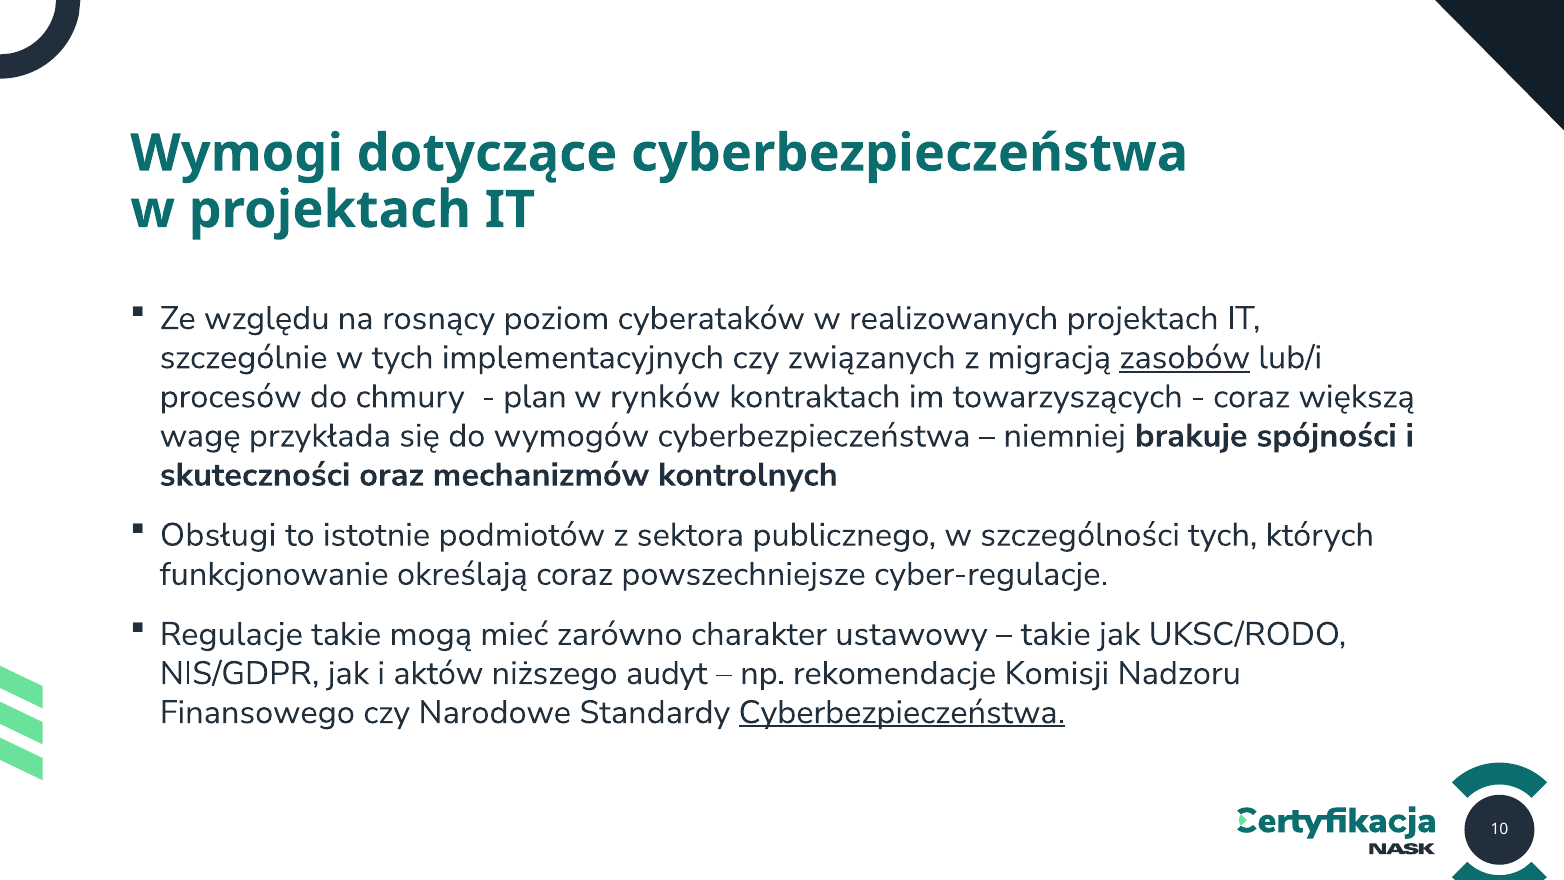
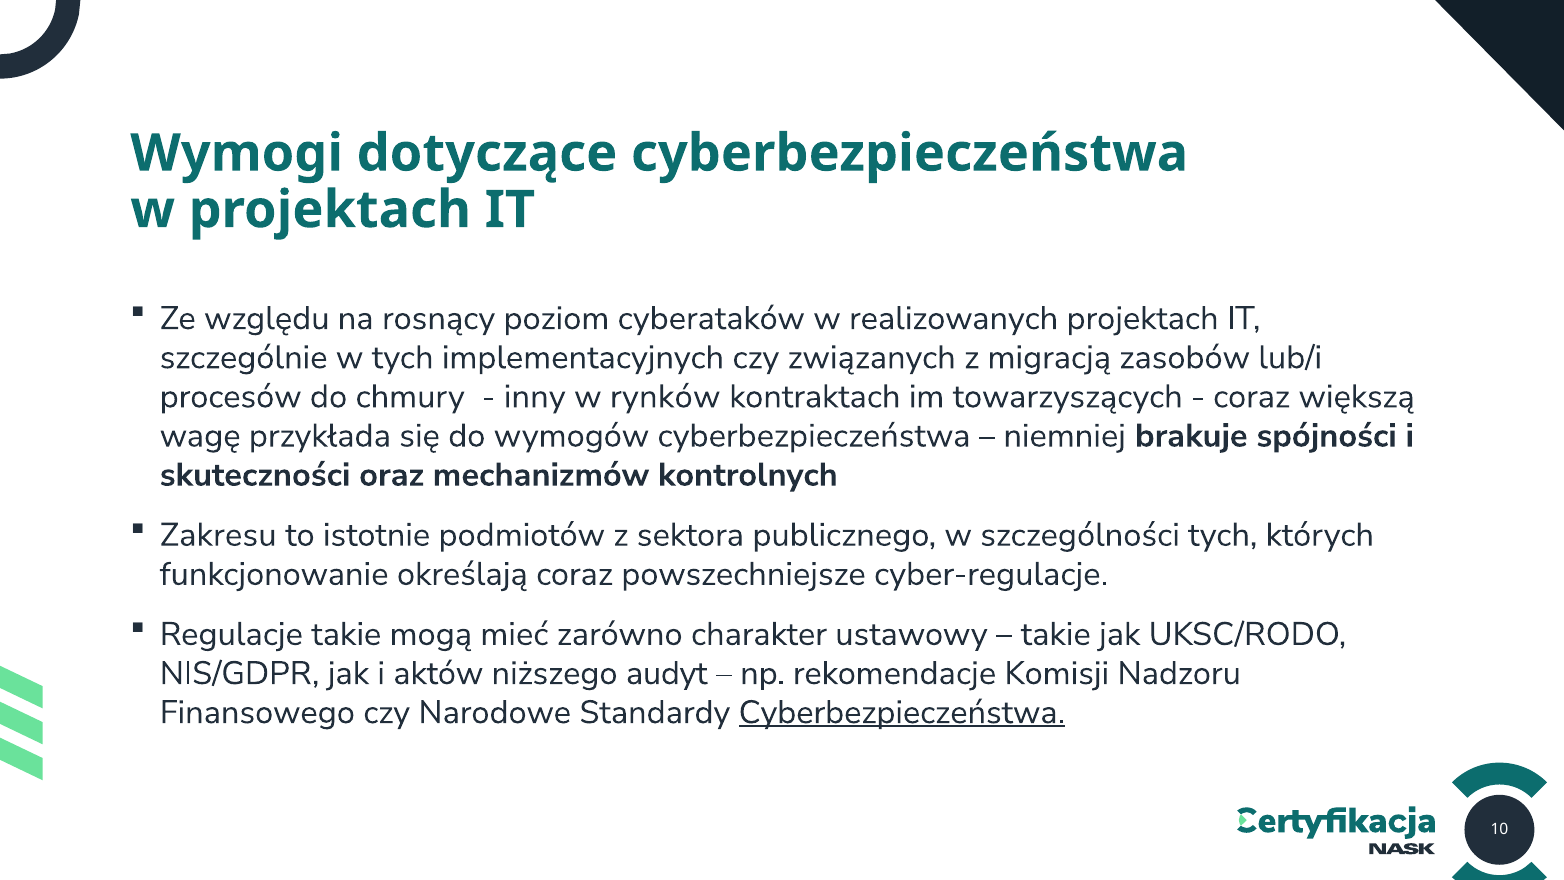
zasobów underline: present -> none (1185, 357)
plan: plan -> inny (535, 397)
Obsługi: Obsługi -> Zakresu (218, 535)
